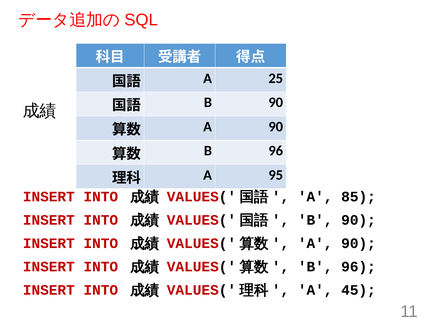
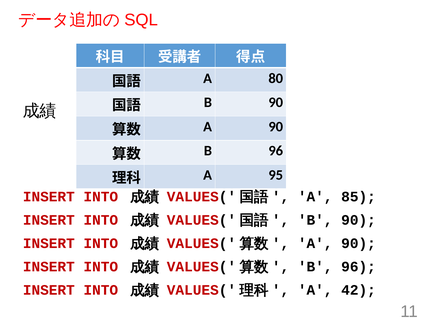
25: 25 -> 80 (276, 78)
45: 45 -> 42 (359, 290)
